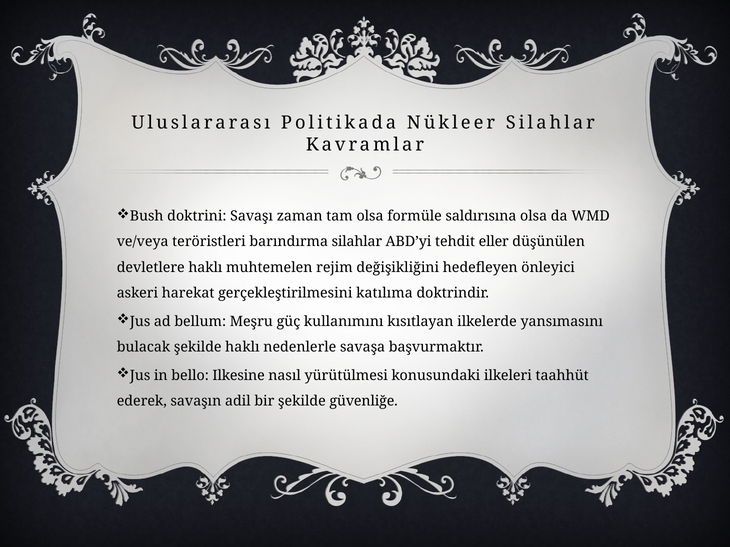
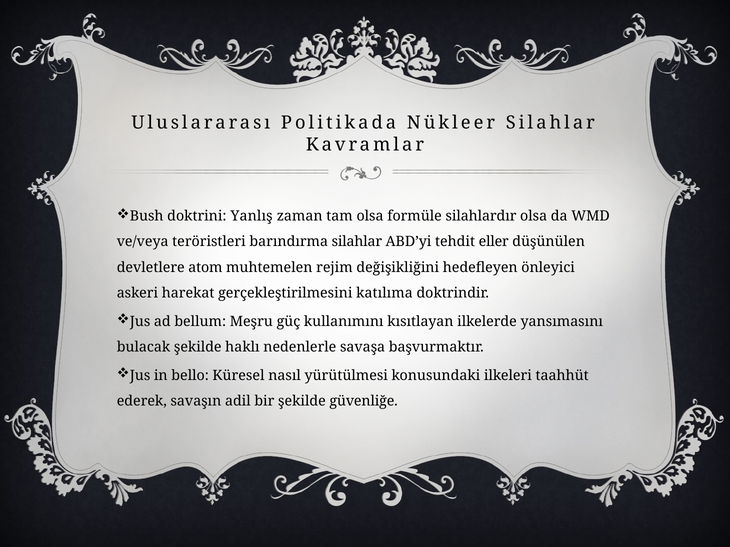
Savaşı: Savaşı -> Yanlış (252, 216)
saldırısına: saldırısına -> silahlardır (481, 216)
devletlere haklı: haklı -> atom (205, 268)
Ilkesine: Ilkesine -> Küresel (239, 376)
